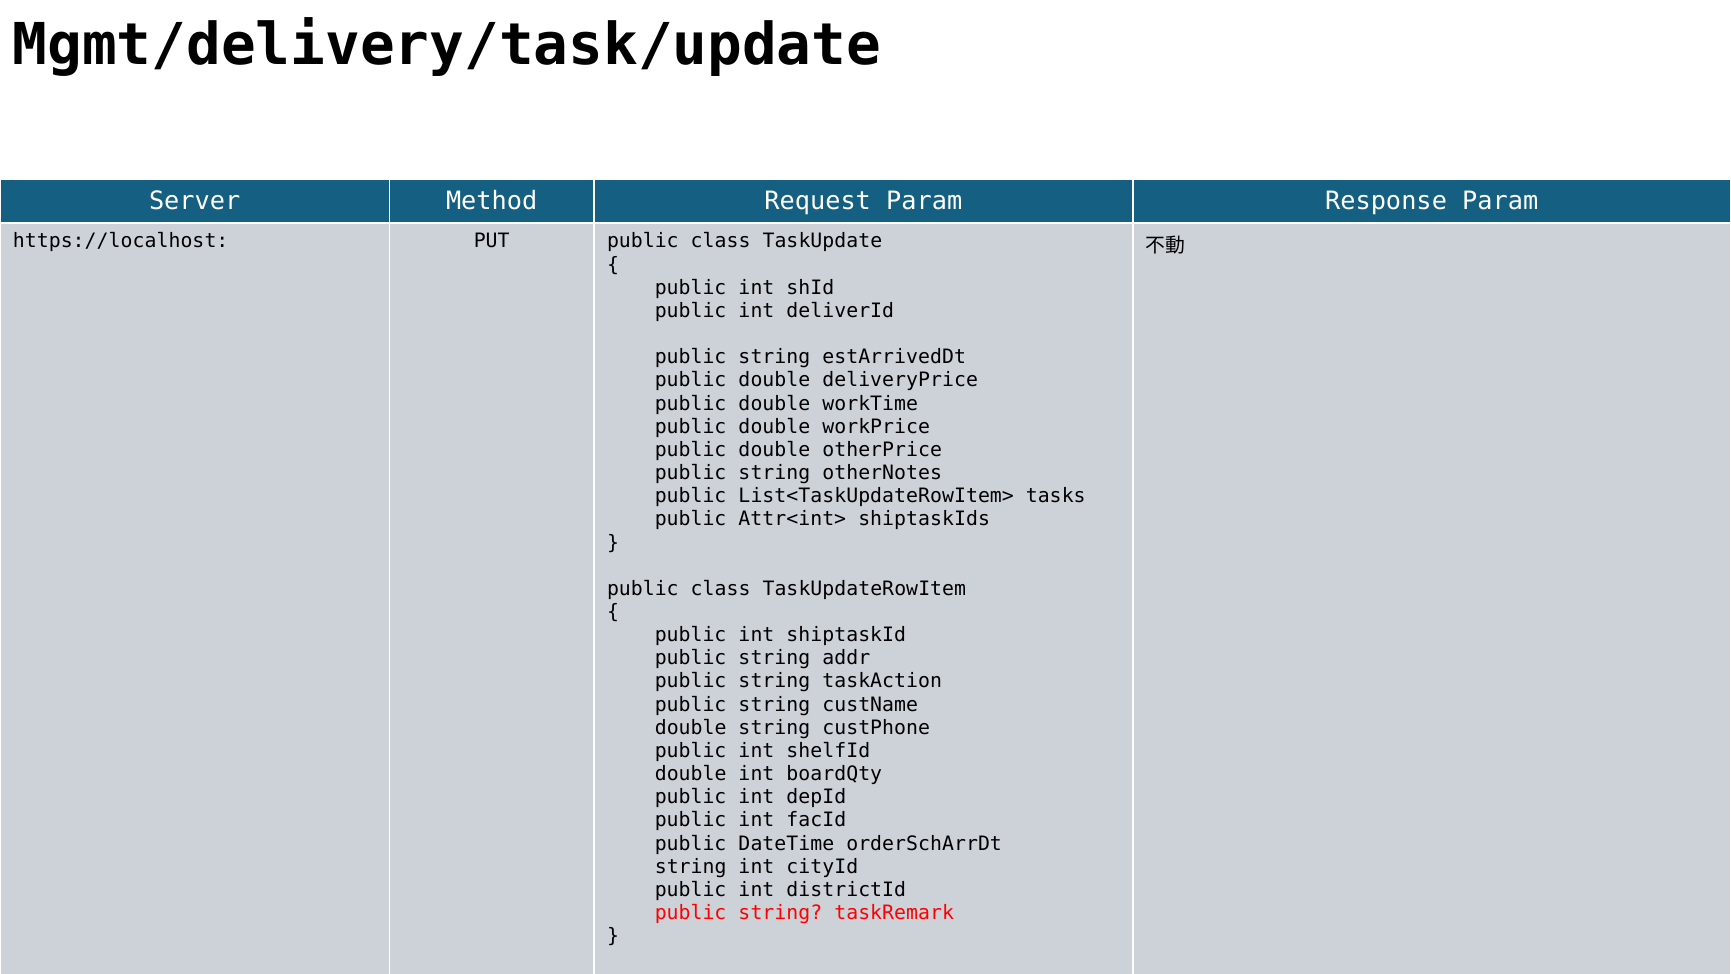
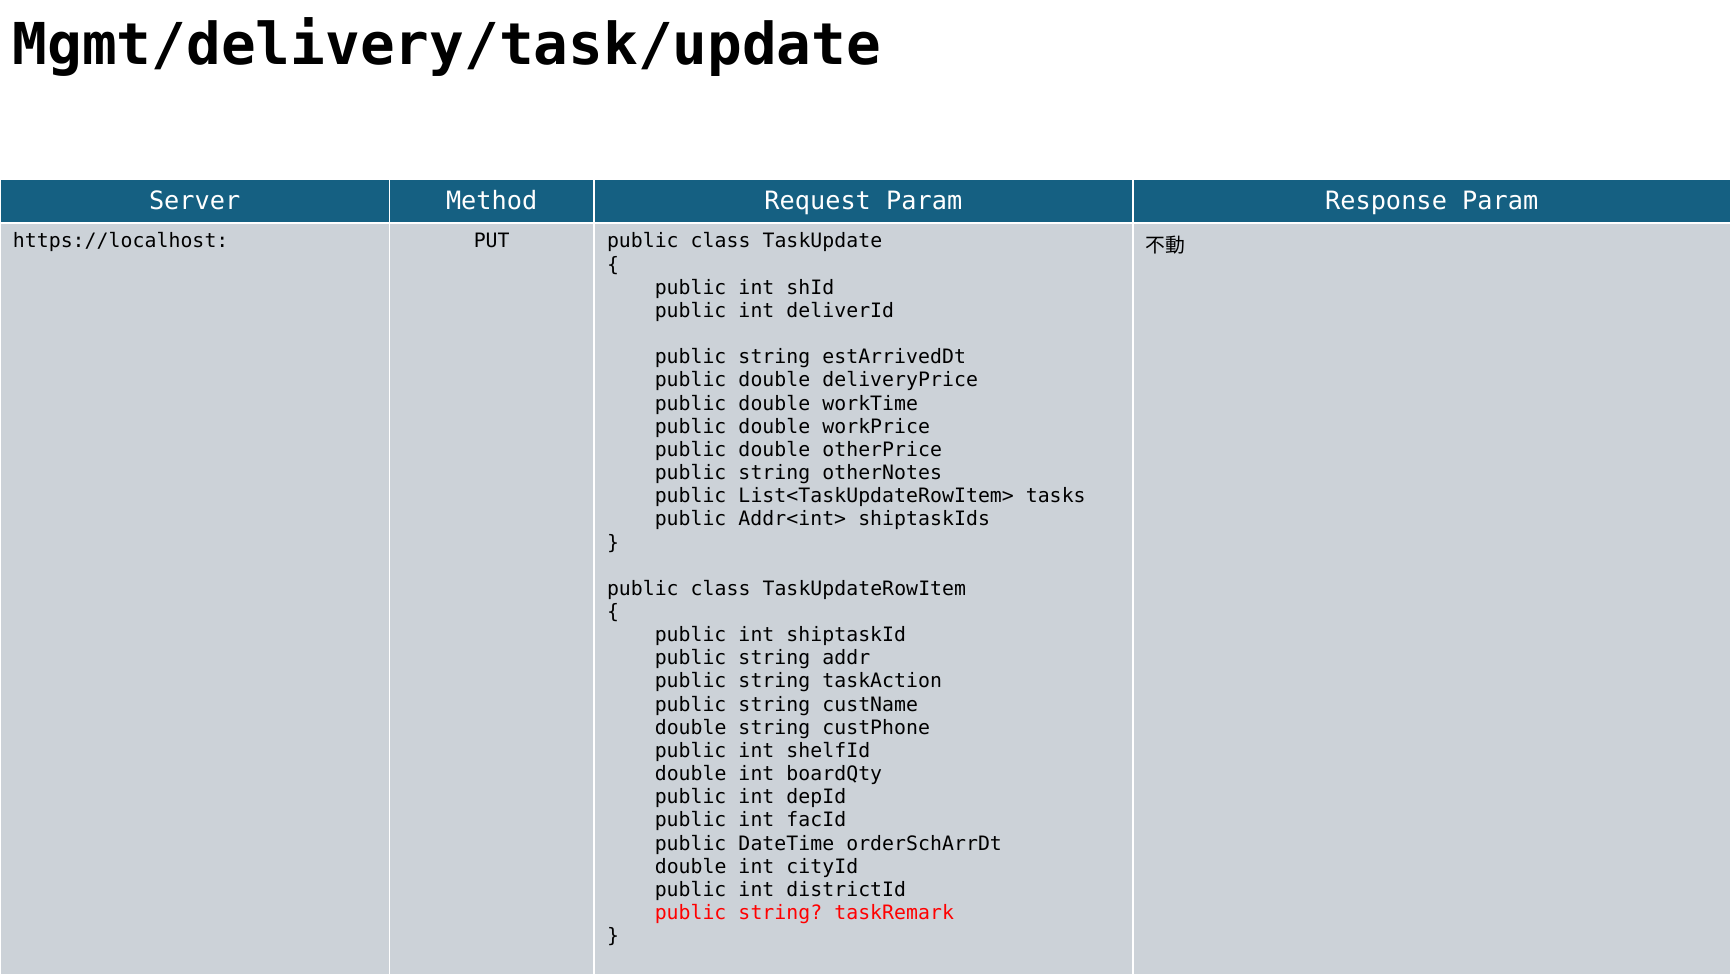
Attr<int>: Attr<int> -> Addr<int> (792, 519)
string: string -> double (691, 866)
